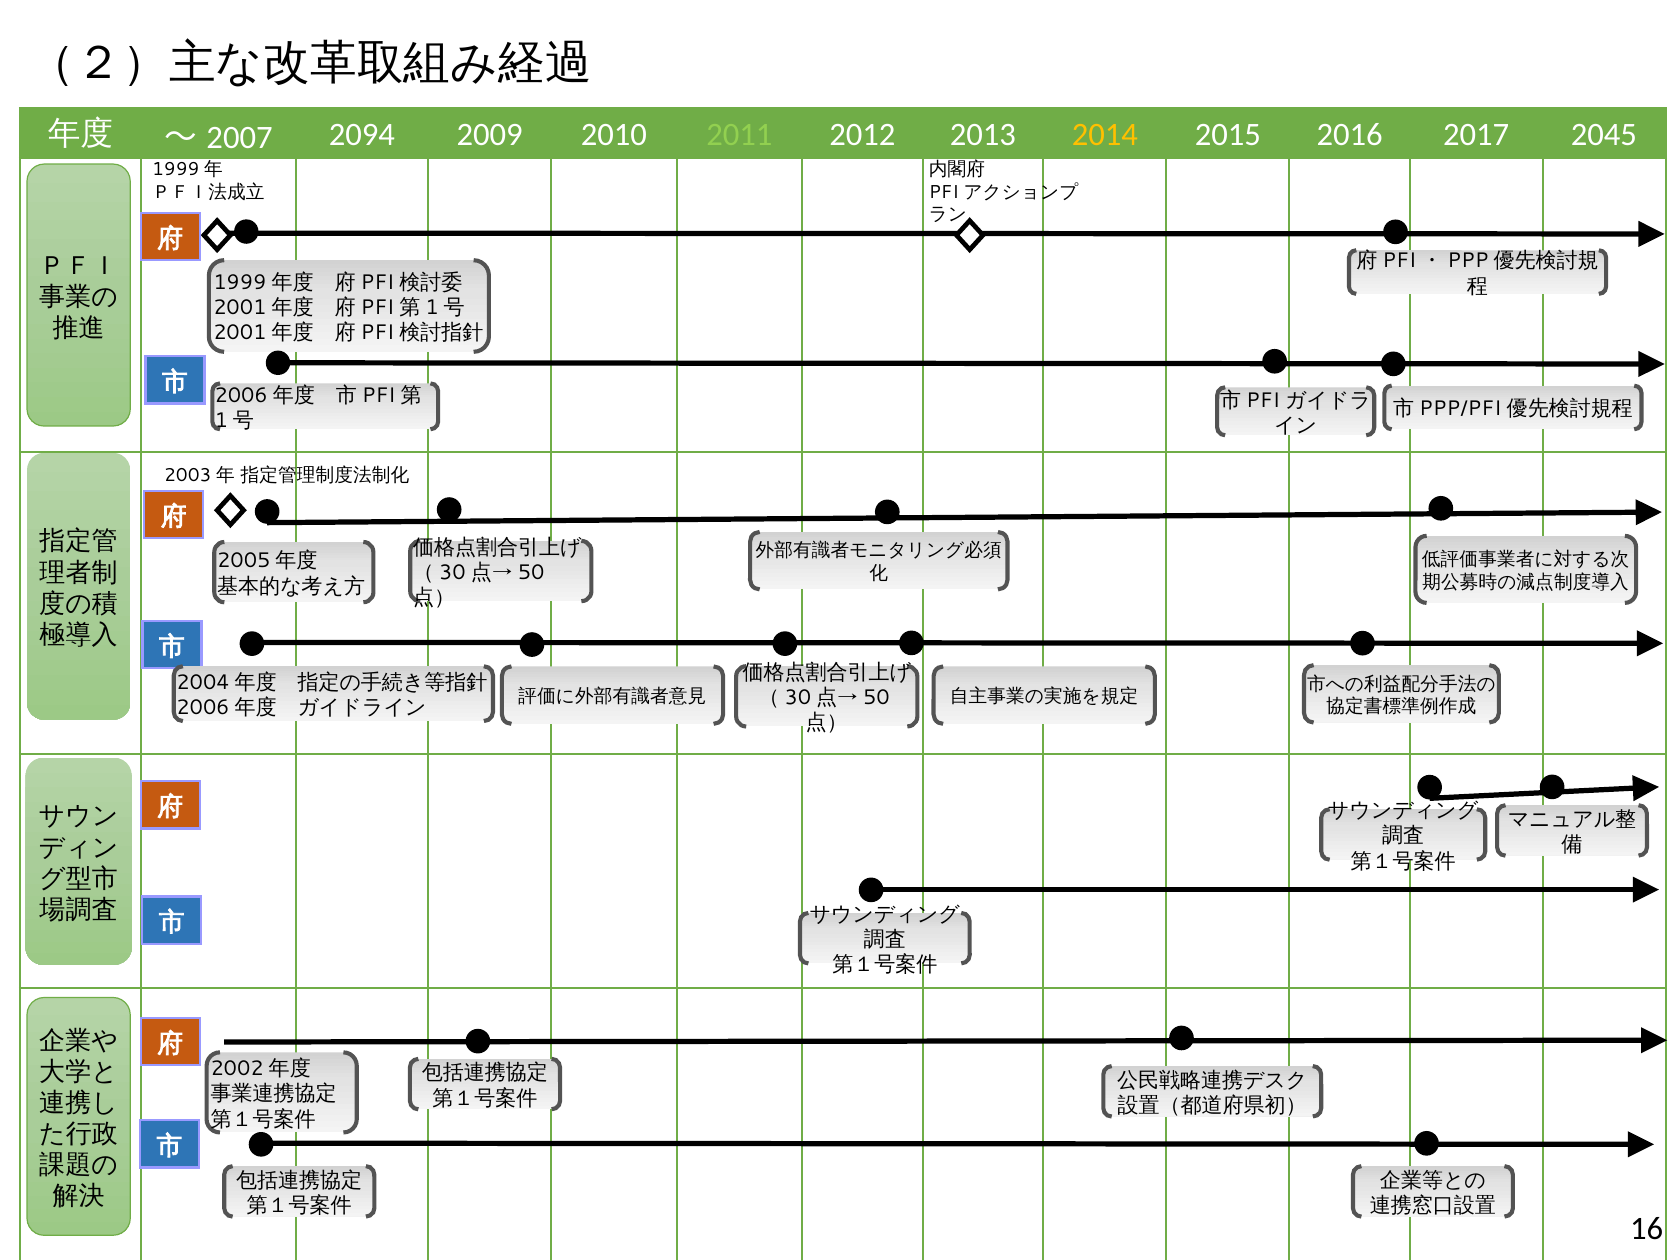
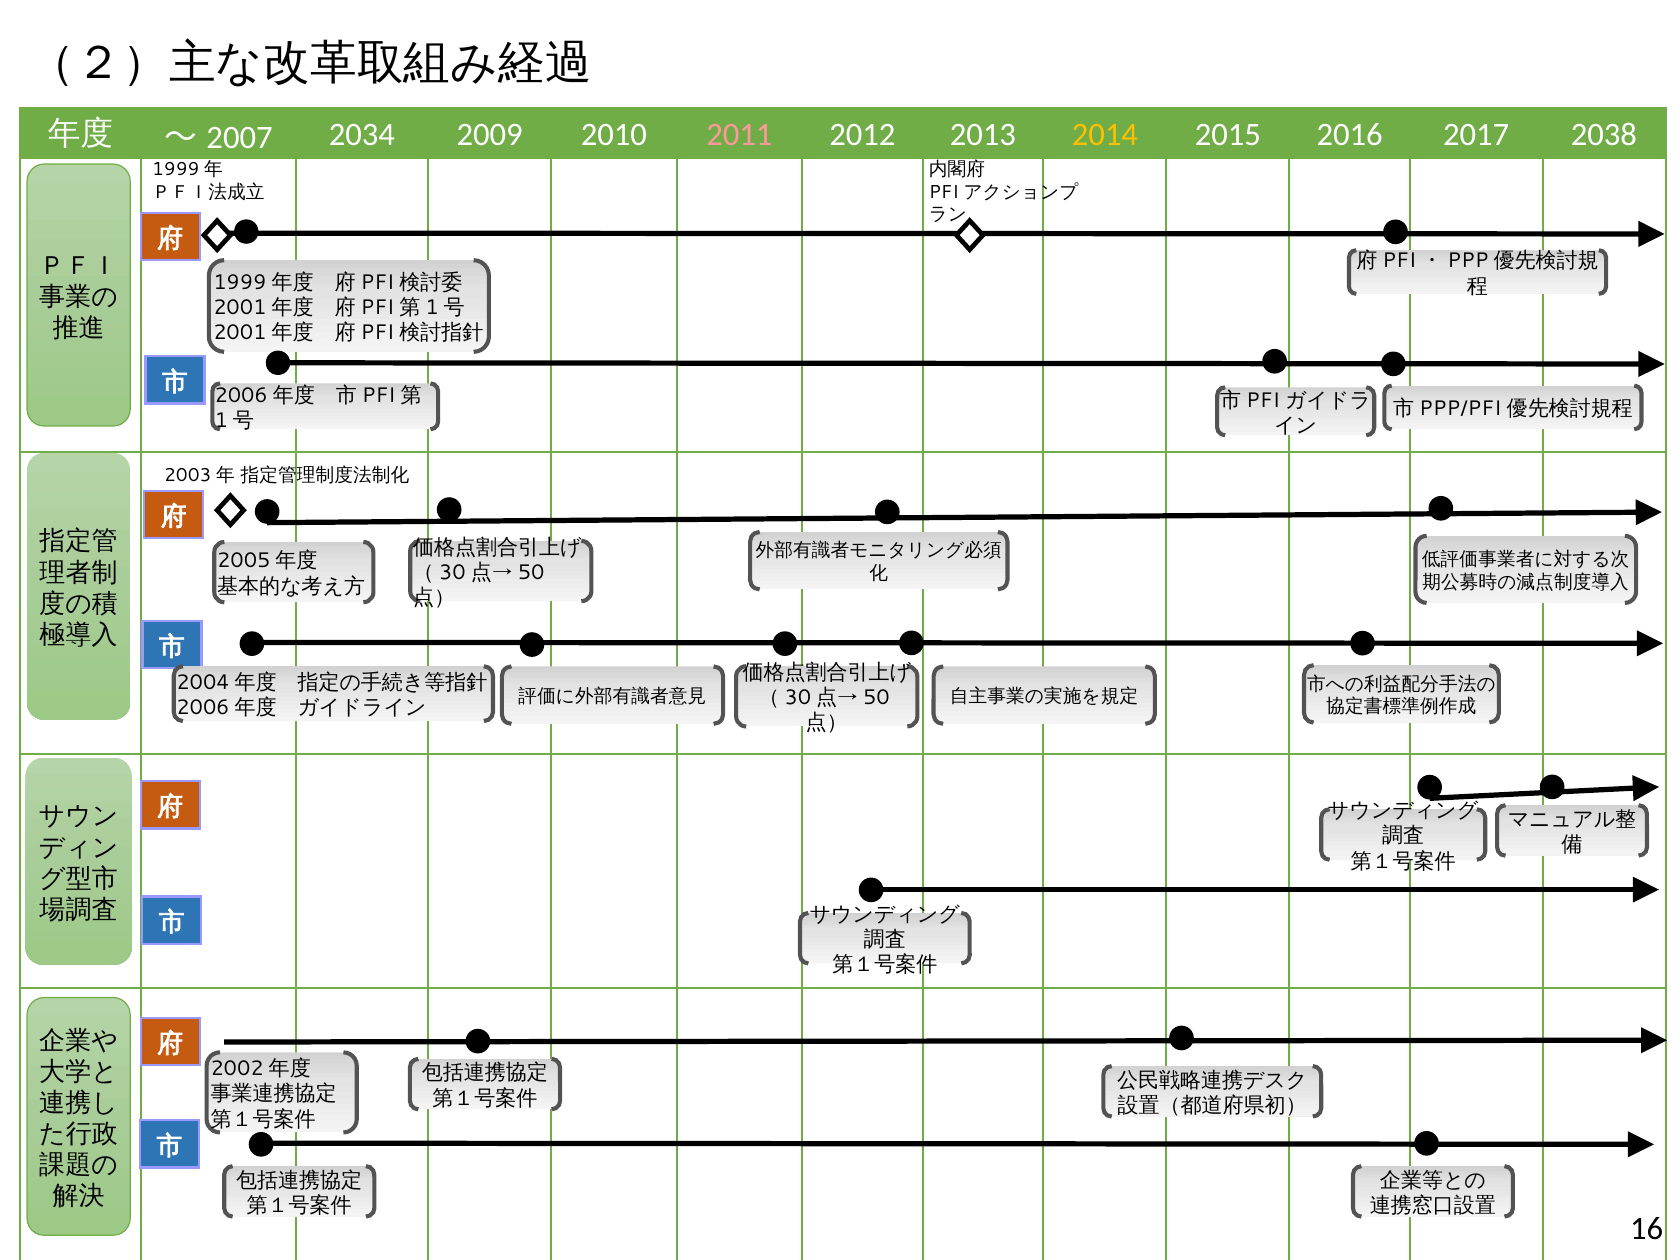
2094: 2094 -> 2034 (362, 134)
2011 colour: light green -> pink (739, 134)
2045: 2045 -> 2038 (1604, 134)
